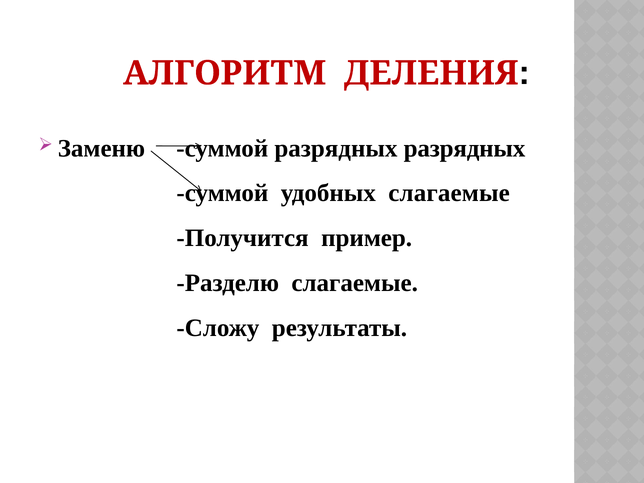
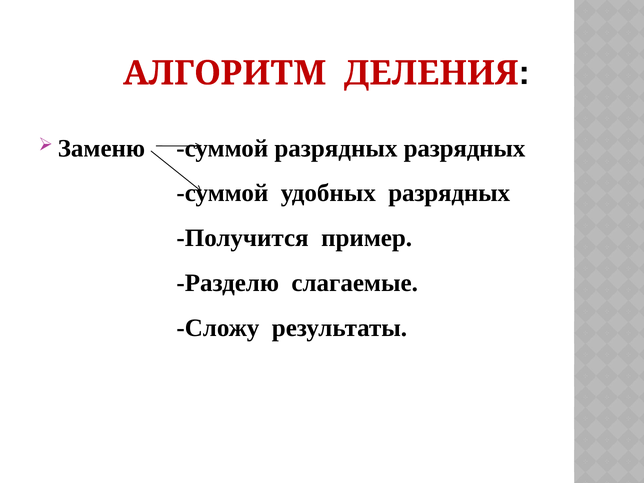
удобных слагаемые: слагаемые -> разрядных (449, 193)
